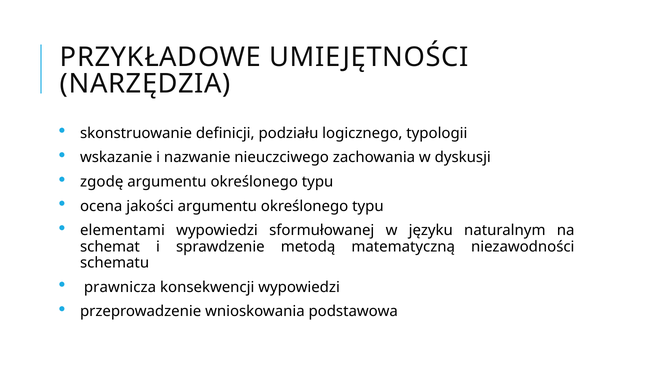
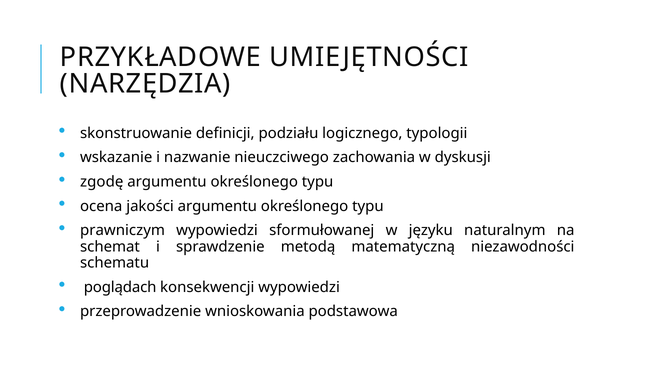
elementami: elementami -> prawniczym (123, 231)
prawnicza: prawnicza -> poglądach (120, 287)
